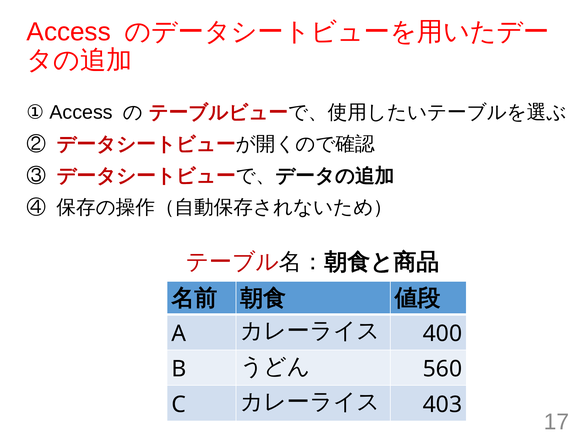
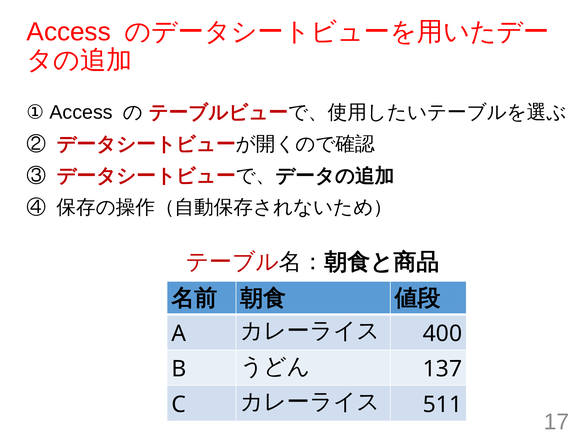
560: 560 -> 137 (443, 369)
403: 403 -> 511 (443, 404)
